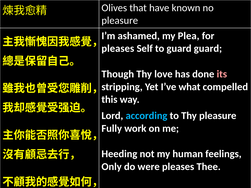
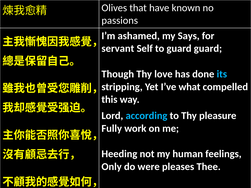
pleasure: pleasure -> passions (120, 21)
Plea: Plea -> Says (189, 36)
pleases: pleases -> servant (118, 49)
its colour: pink -> light blue (222, 74)
